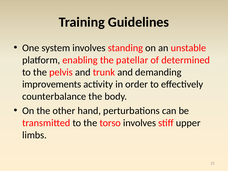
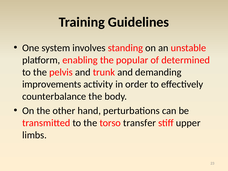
patellar: patellar -> popular (132, 60)
torso involves: involves -> transfer (140, 123)
